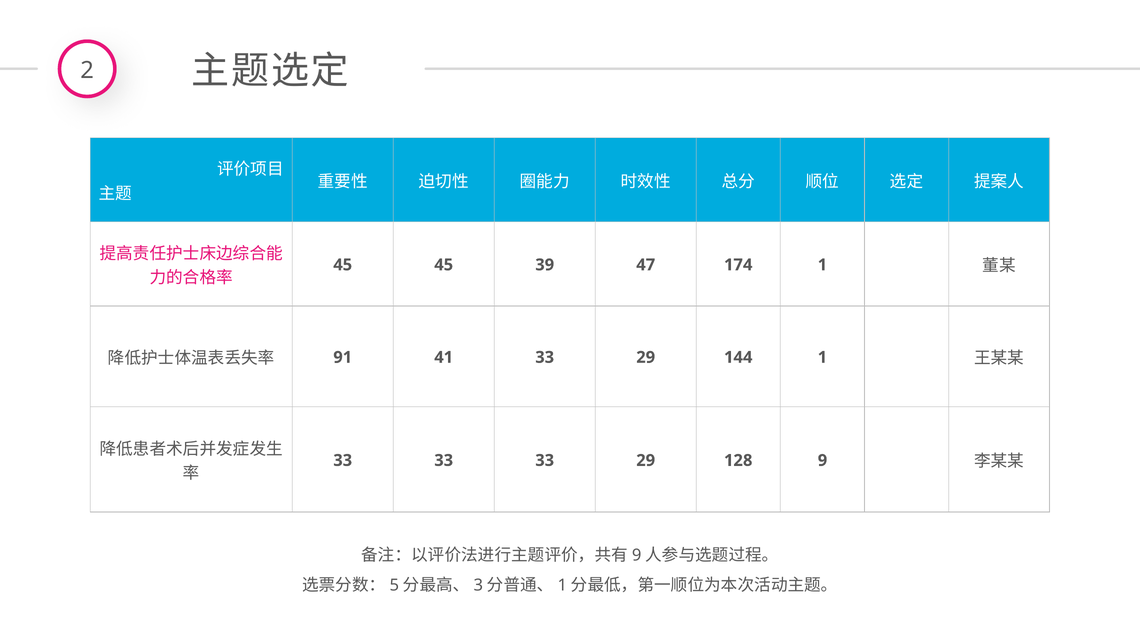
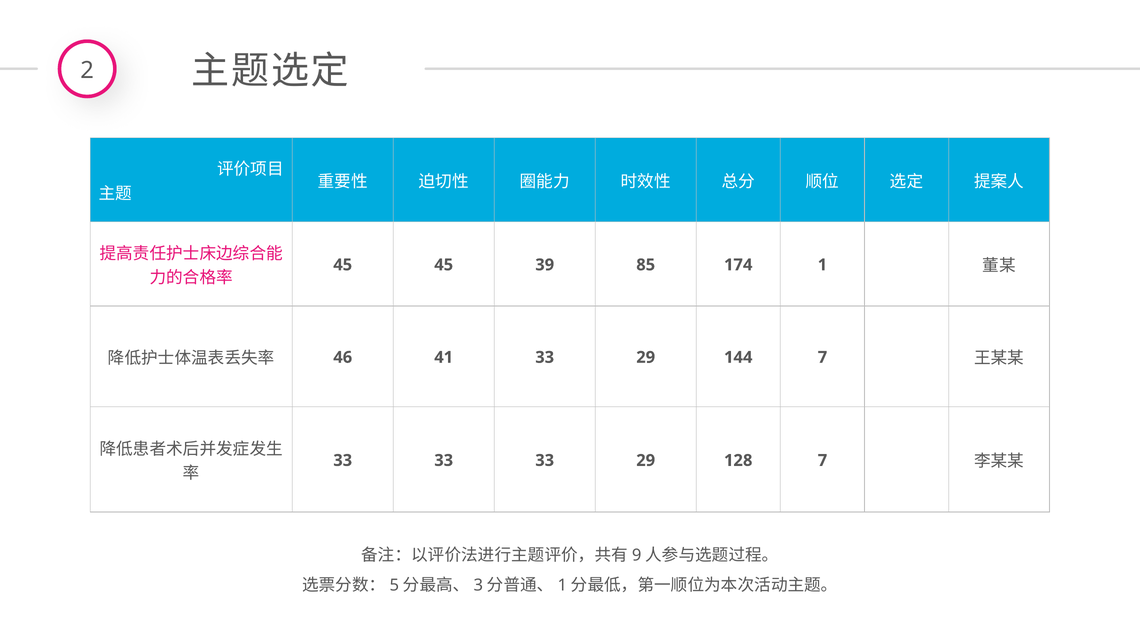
47: 47 -> 85 (646, 265)
91: 91 -> 46 (343, 357)
144 1: 1 -> 7 (822, 357)
128 9: 9 -> 7 (822, 461)
